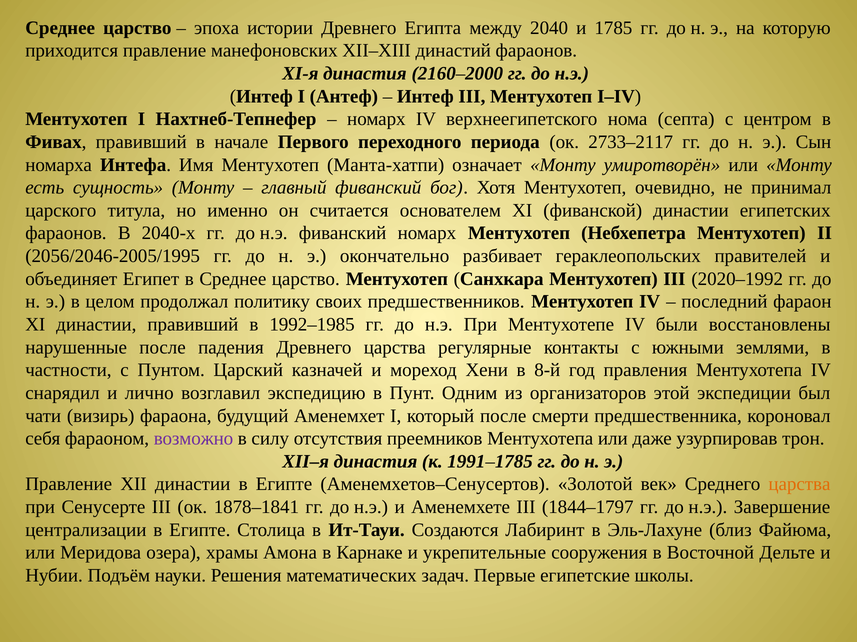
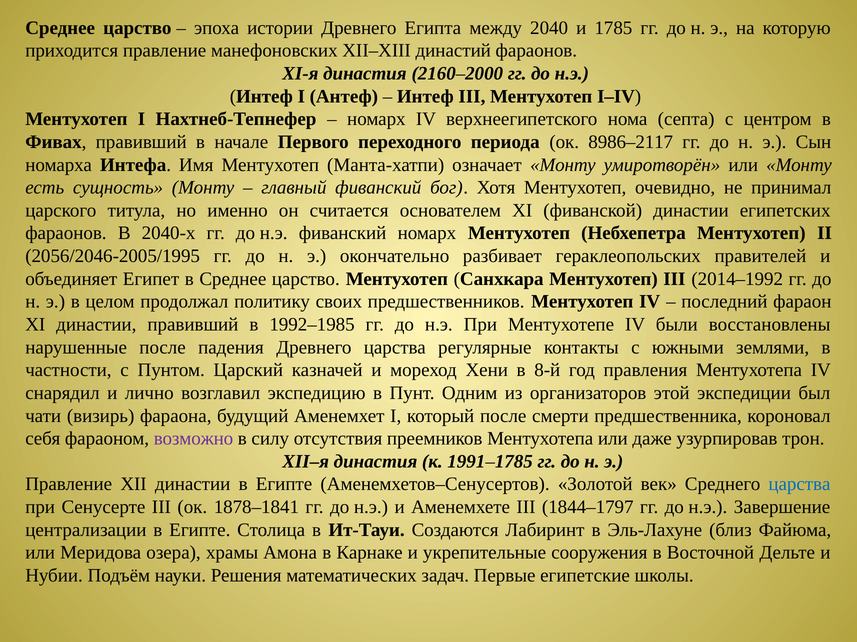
2733–2117: 2733–2117 -> 8986–2117 (631, 142)
2020–1992: 2020–1992 -> 2014–1992 (737, 279)
царства colour: orange -> blue (799, 485)
